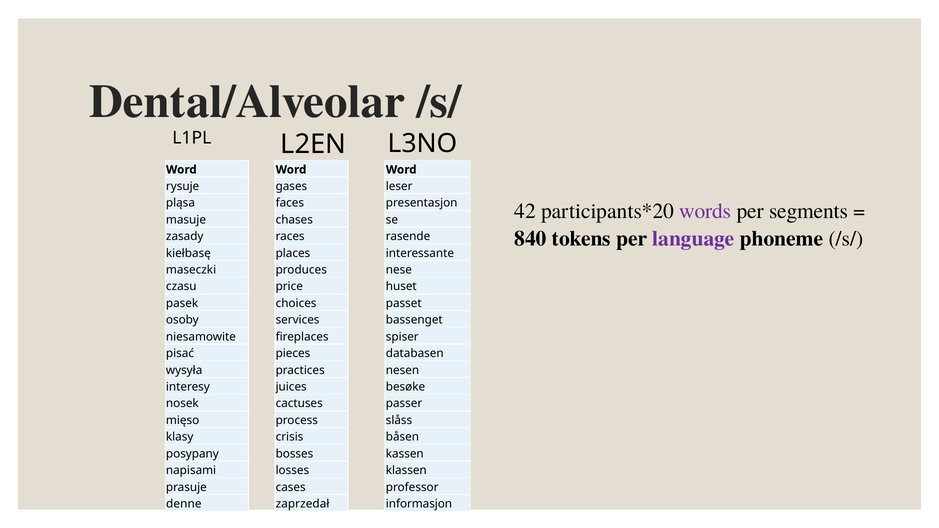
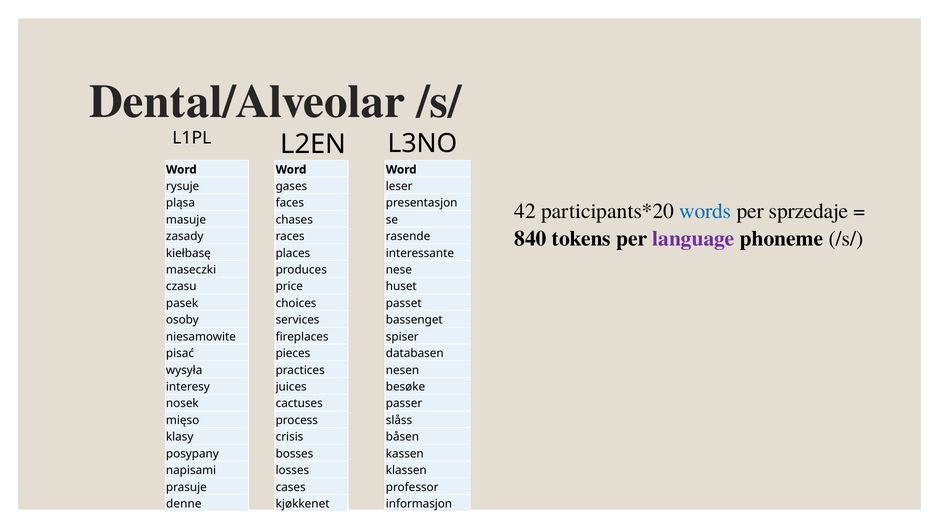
words colour: purple -> blue (705, 211)
segments: segments -> sprzedaje (809, 211)
zaprzedał: zaprzedał -> kjøkkenet (303, 504)
